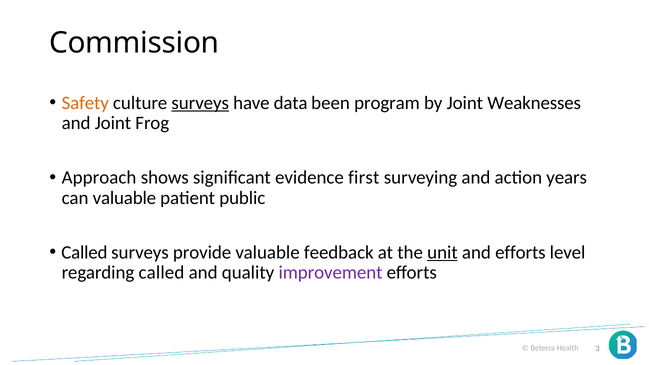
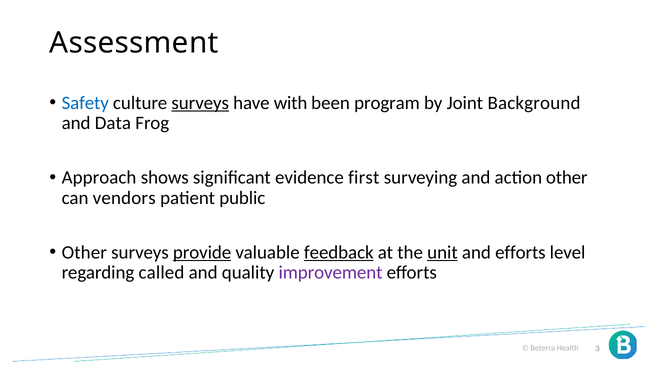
Commission: Commission -> Assessment (134, 43)
Safety colour: orange -> blue (85, 103)
data: data -> with (291, 103)
Weaknesses: Weaknesses -> Background (534, 103)
and Joint: Joint -> Data (113, 123)
action years: years -> other (567, 178)
can valuable: valuable -> vendors (124, 198)
Called: Called -> Other (84, 252)
provide underline: none -> present (202, 252)
feedback underline: none -> present (339, 252)
